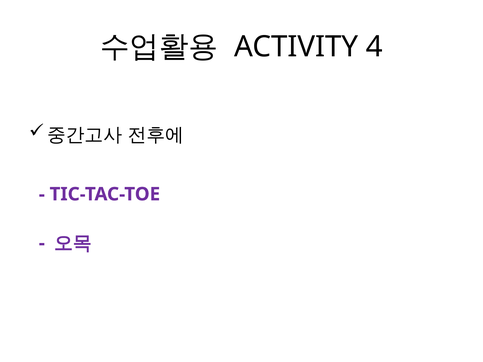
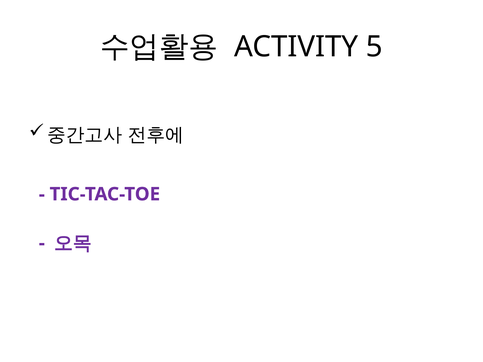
4: 4 -> 5 (374, 47)
